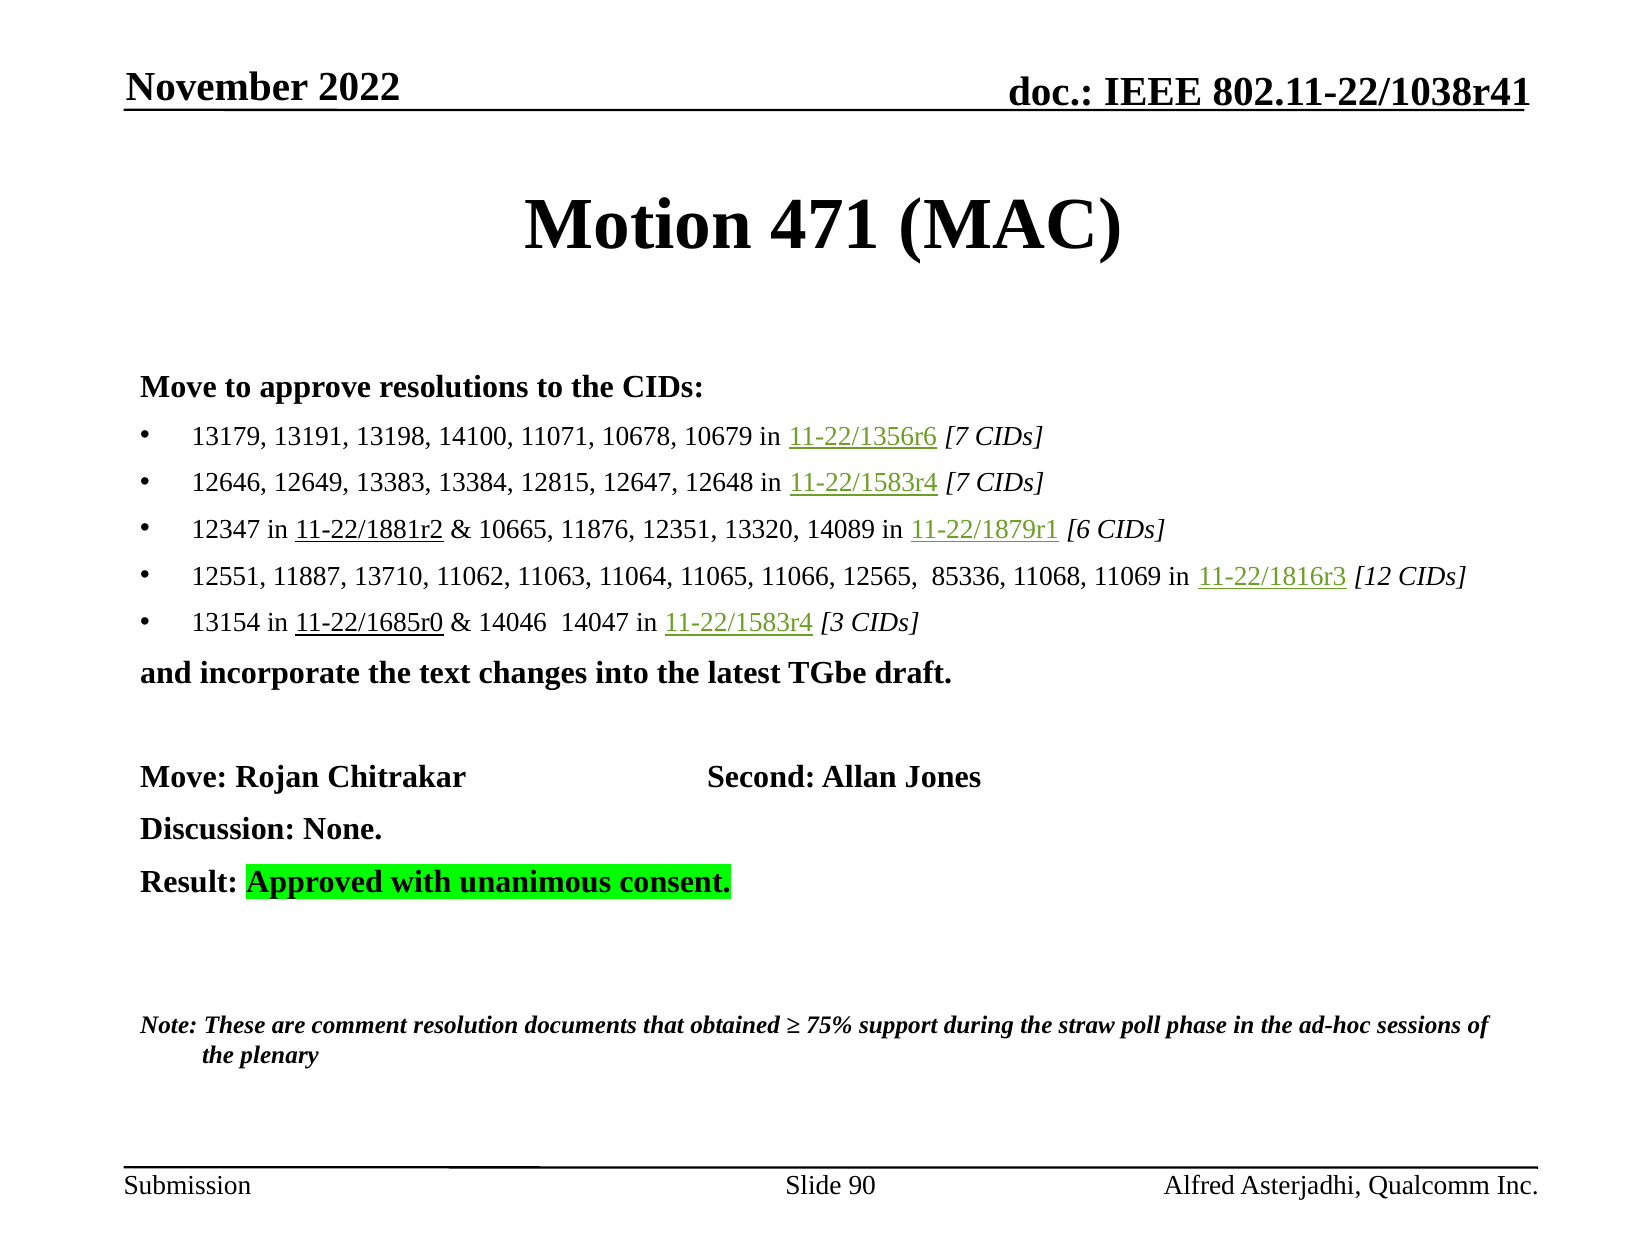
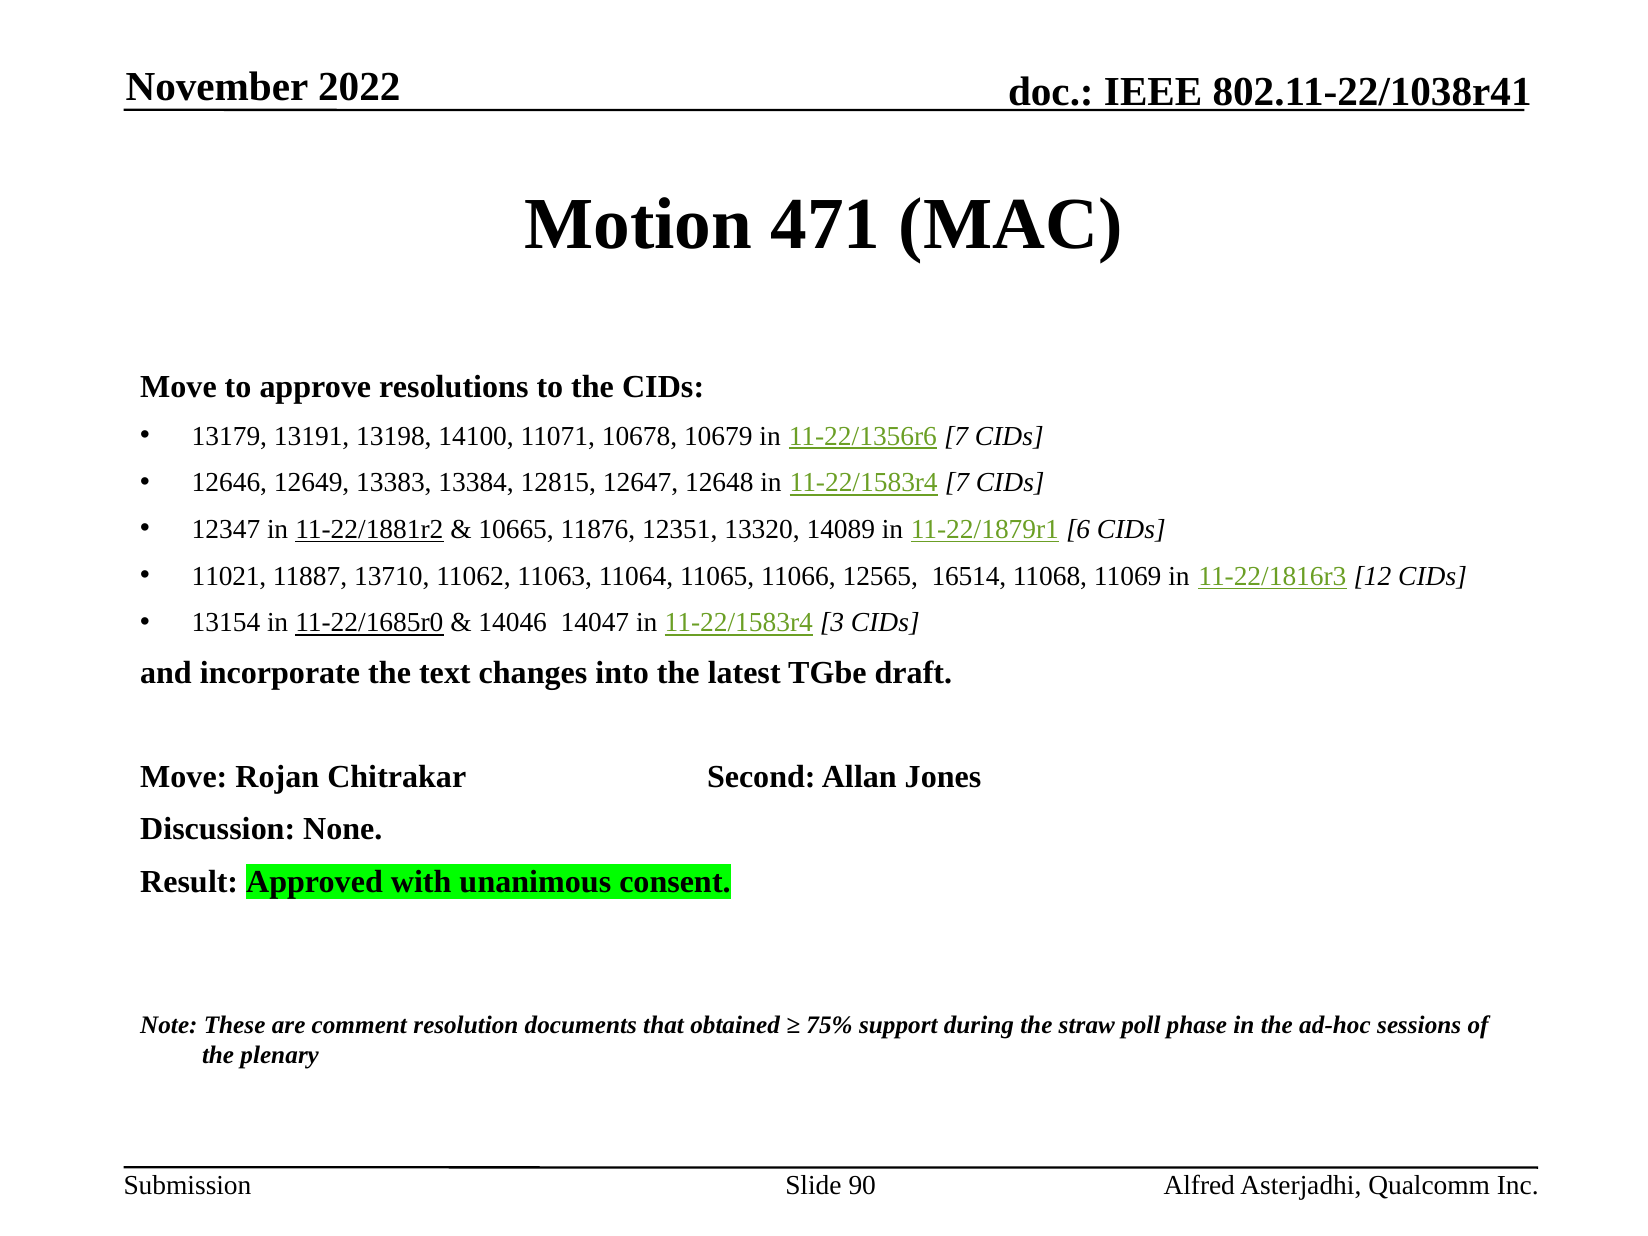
12551: 12551 -> 11021 (229, 576)
85336: 85336 -> 16514 (969, 576)
